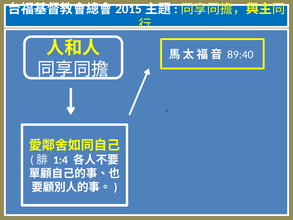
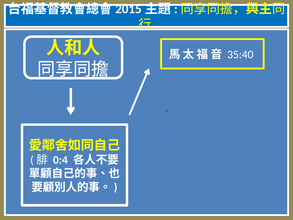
89:40: 89:40 -> 35:40 (240, 55)
1:4: 1:4 -> 0:4 (60, 160)
